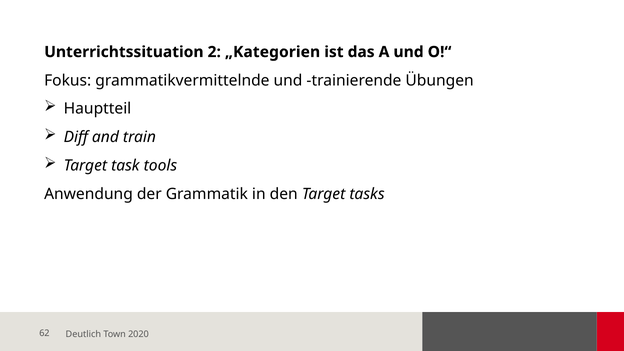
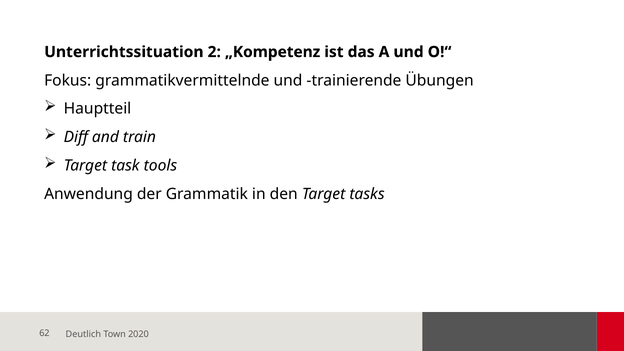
„Kategorien: „Kategorien -> „Kompetenz (273, 52)
